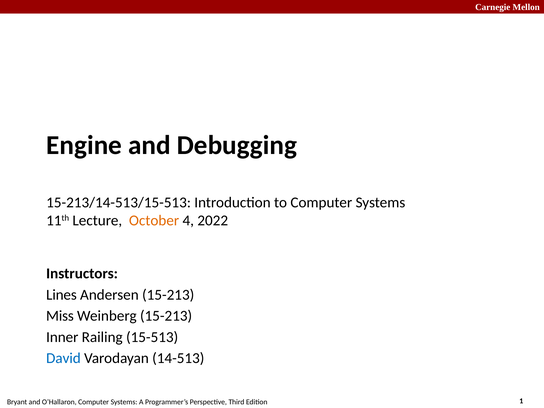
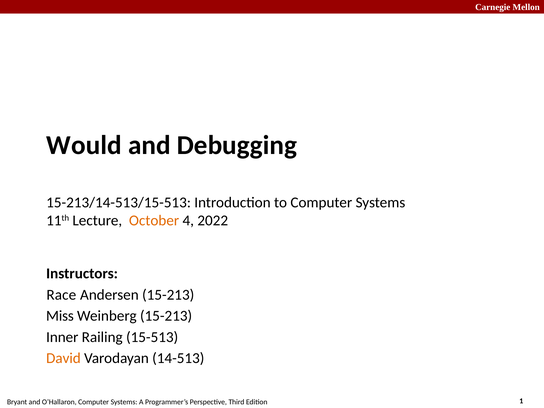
Engine: Engine -> Would (84, 145)
Lines: Lines -> Race (61, 295)
David colour: blue -> orange (63, 358)
